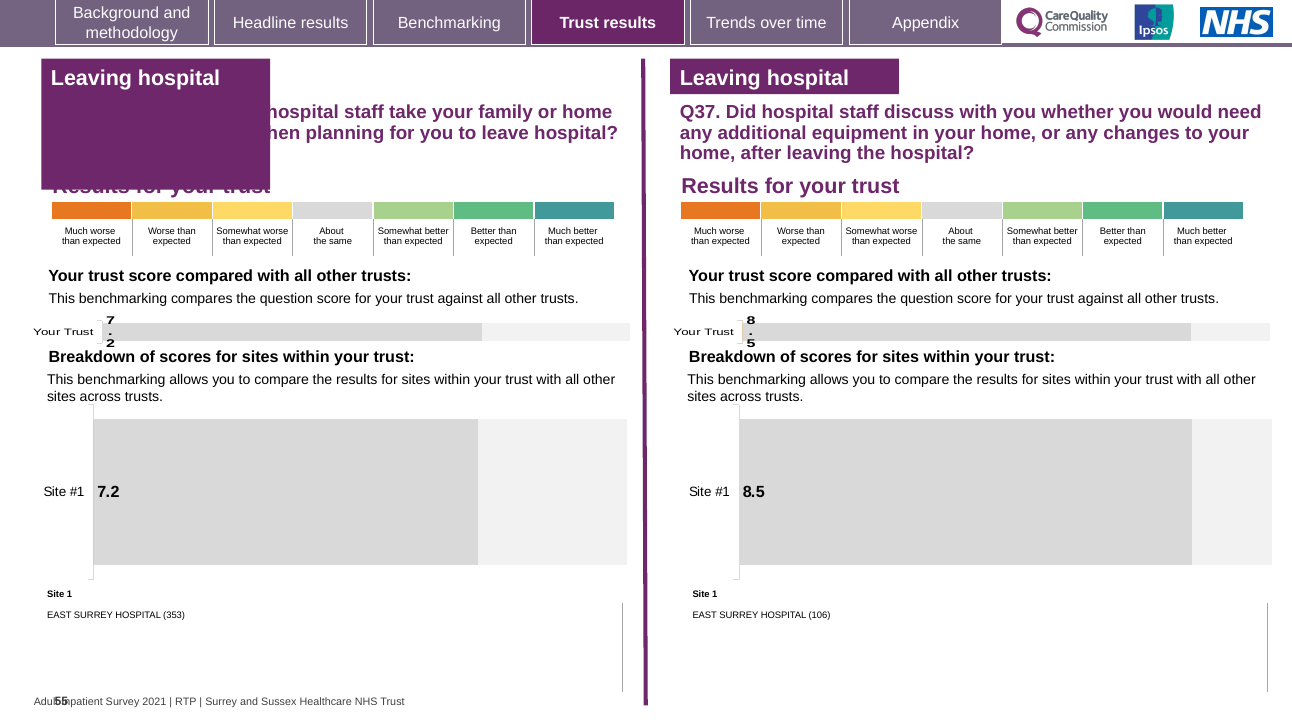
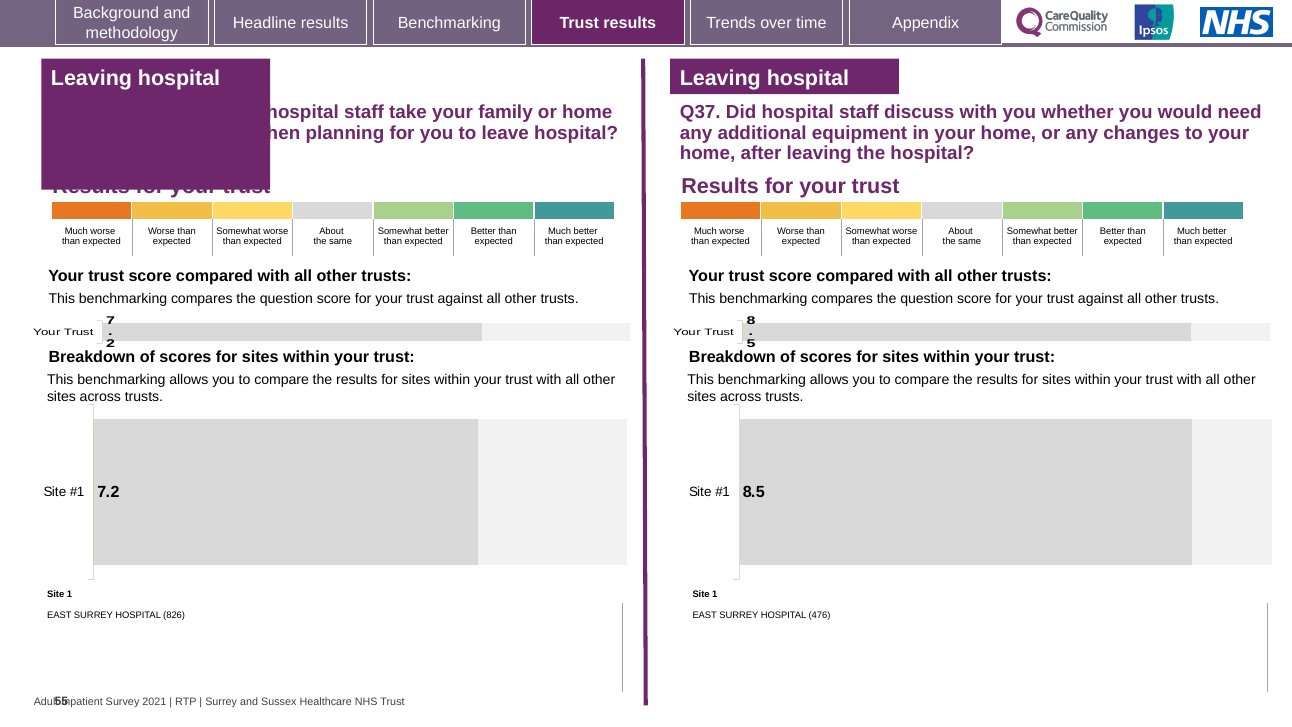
353: 353 -> 826 (174, 615)
106: 106 -> 476 (820, 615)
